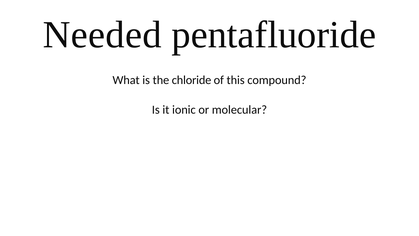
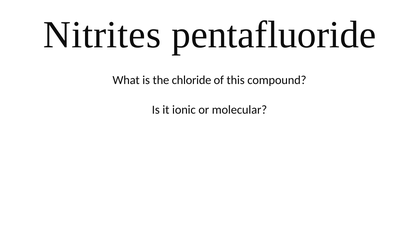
Needed: Needed -> Nitrites (102, 35)
